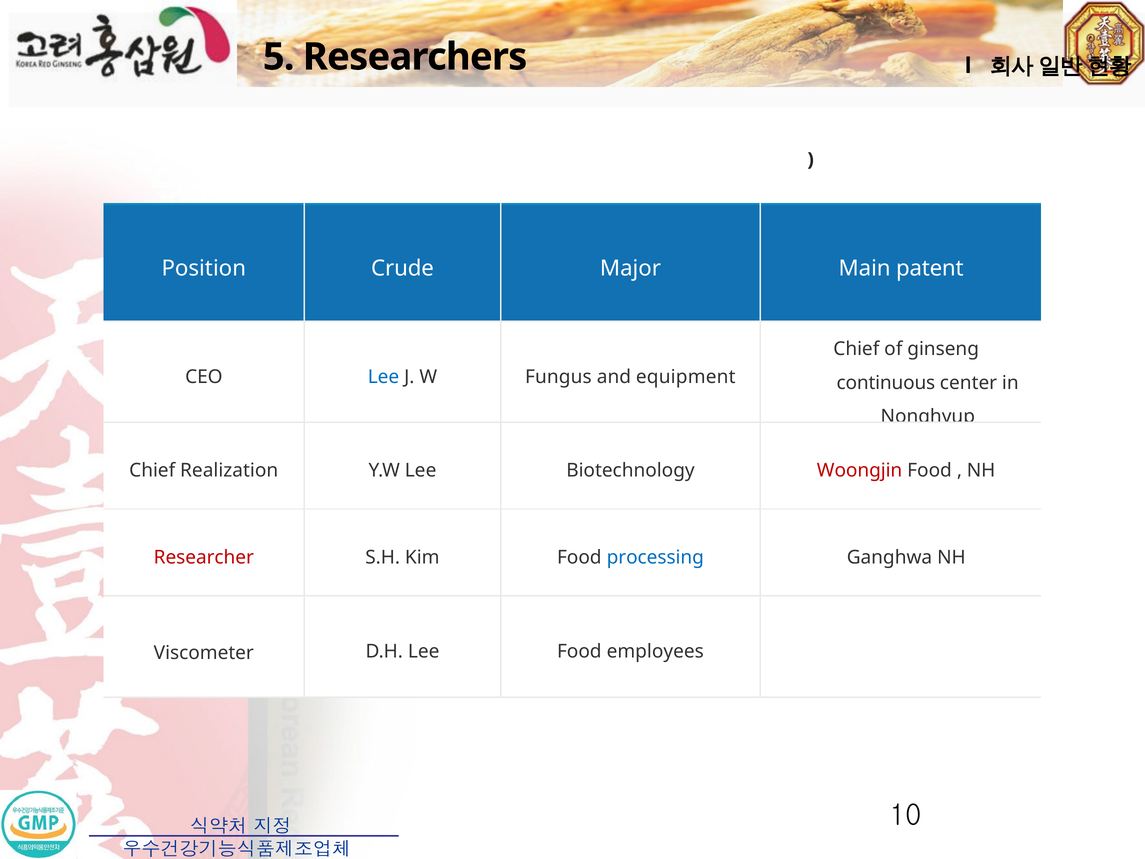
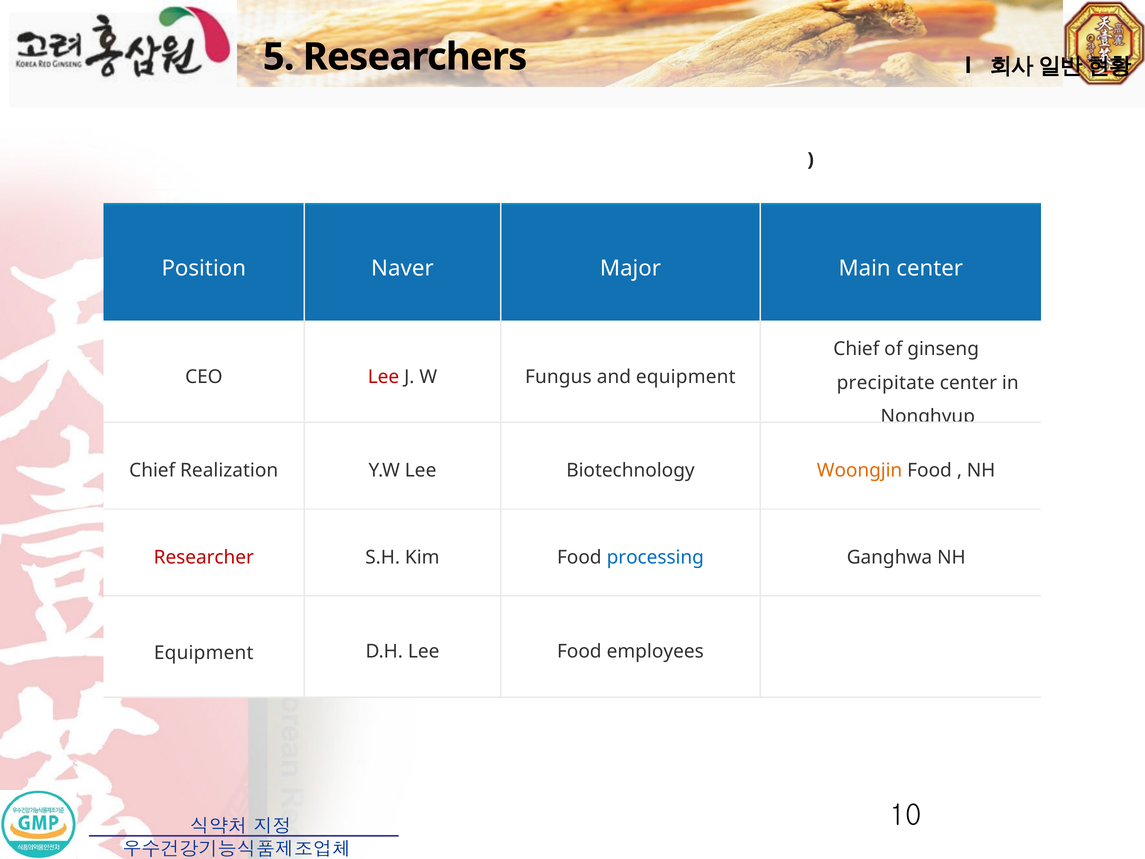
Crude: Crude -> Naver (402, 268)
Main patent: patent -> center (930, 268)
Lee colour: blue -> red (383, 377)
continuous: continuous -> precipitate (886, 383)
Woongjin colour: red -> orange (860, 471)
Viscometer: Viscometer -> Equipment (204, 653)
